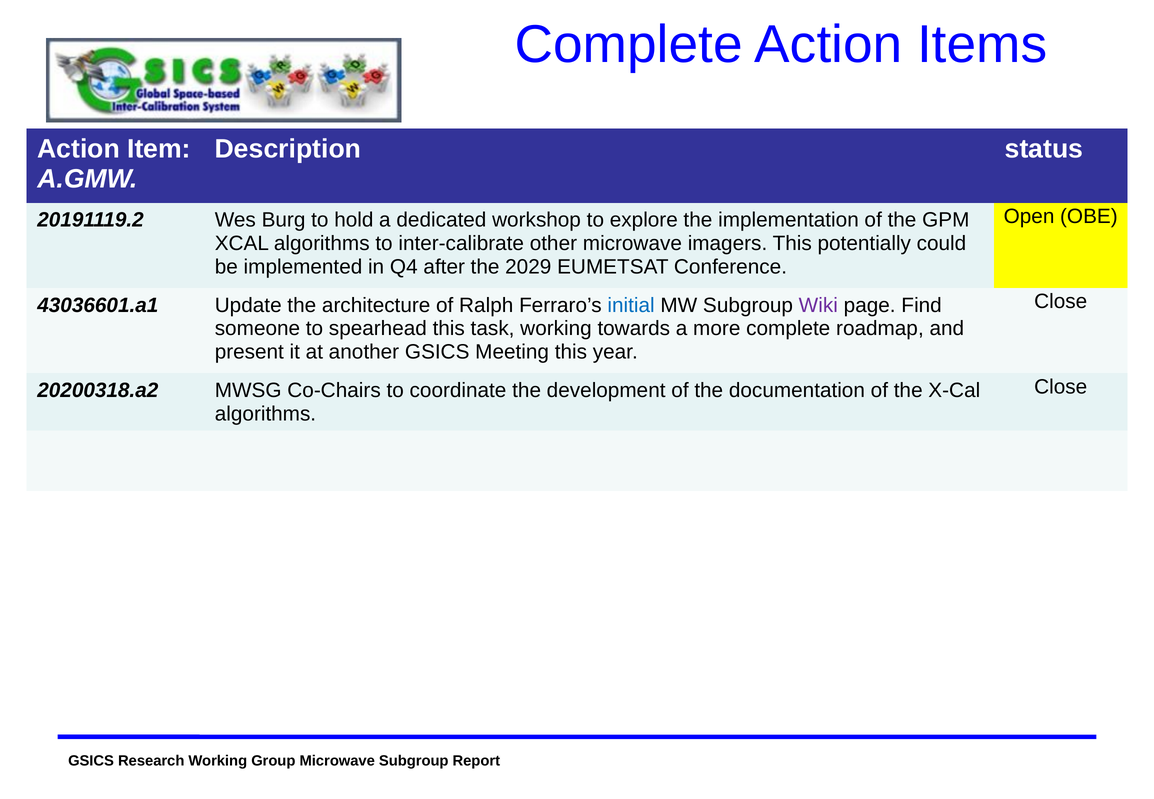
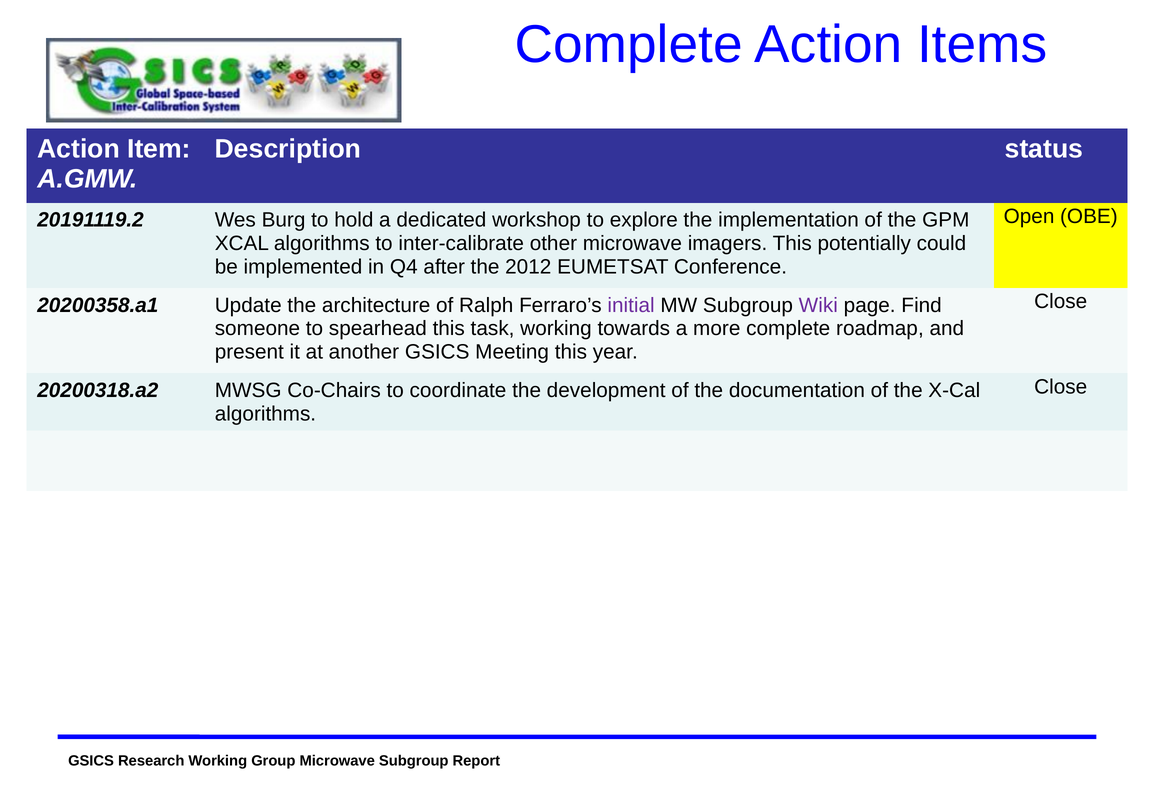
2029: 2029 -> 2012 (528, 267)
43036601.a1: 43036601.a1 -> 20200358.a1 (98, 305)
initial colour: blue -> purple (631, 305)
